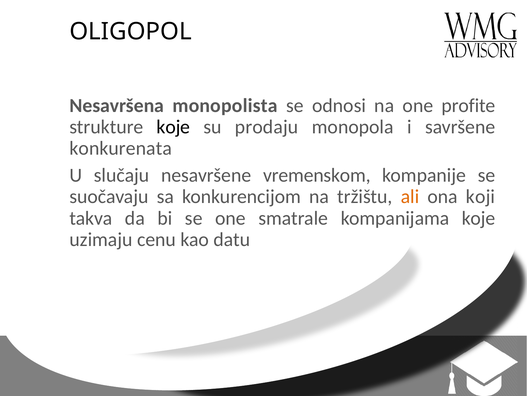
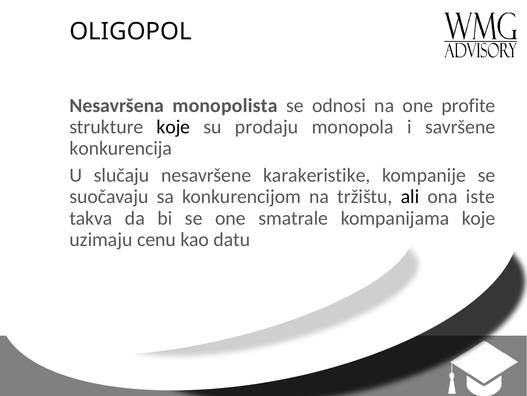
konkurenata: konkurenata -> konkurencija (121, 148)
vremenskom: vremenskom -> karakeristike (317, 175)
ali colour: orange -> black (410, 196)
koji: koji -> iste (481, 196)
